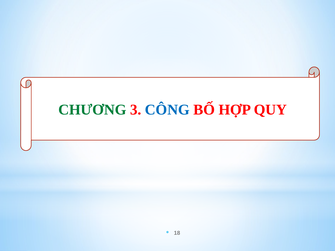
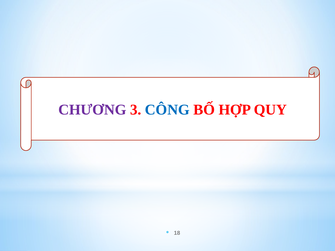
CHƯƠNG colour: green -> purple (92, 110)
